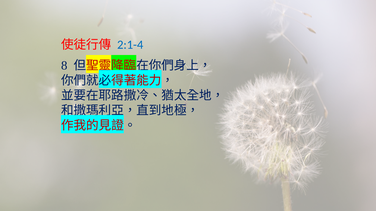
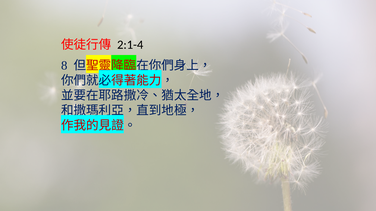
2:1-4 colour: blue -> black (130, 45)
